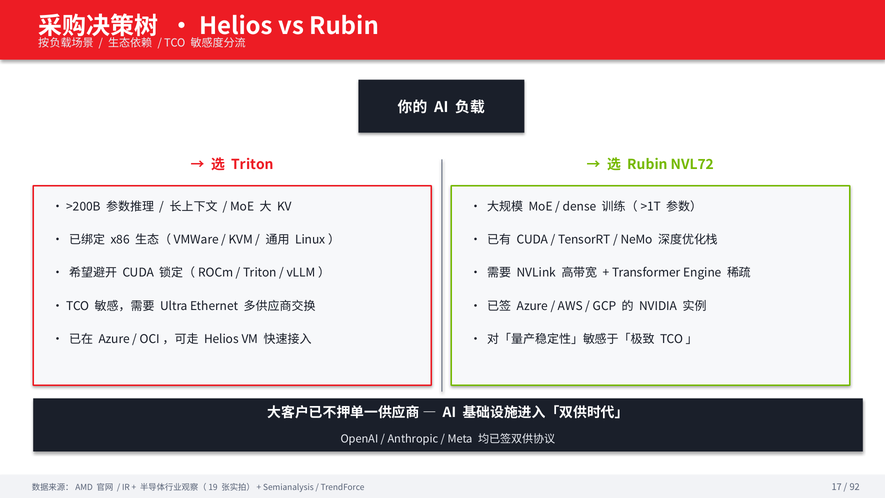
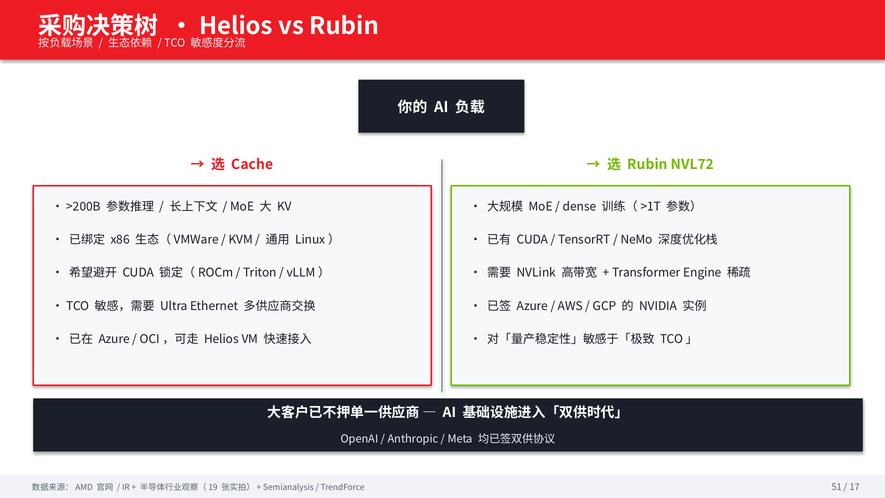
Triton: Triton -> Cache (252, 165)
17: 17 -> 51 (837, 487)
92: 92 -> 17 (855, 487)
